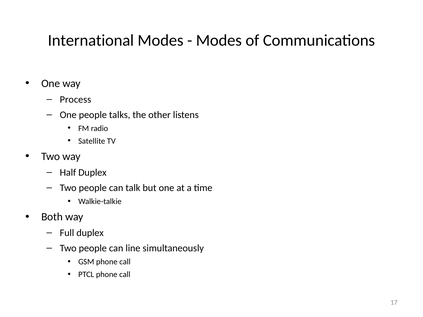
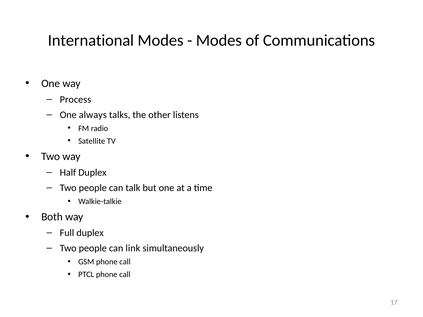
One people: people -> always (93, 115)
line: line -> link (133, 248)
